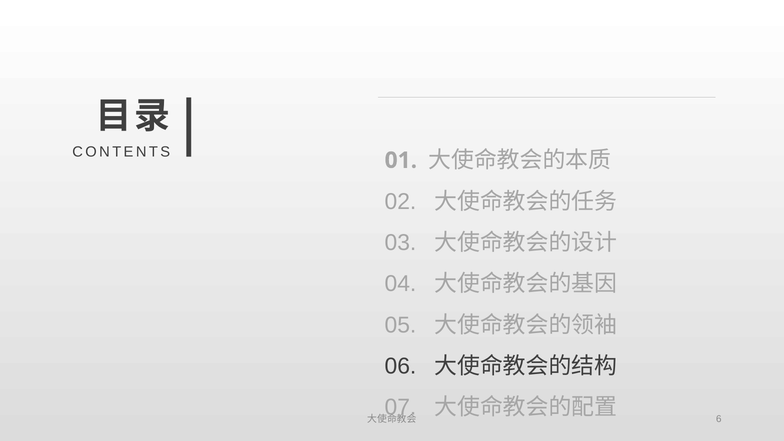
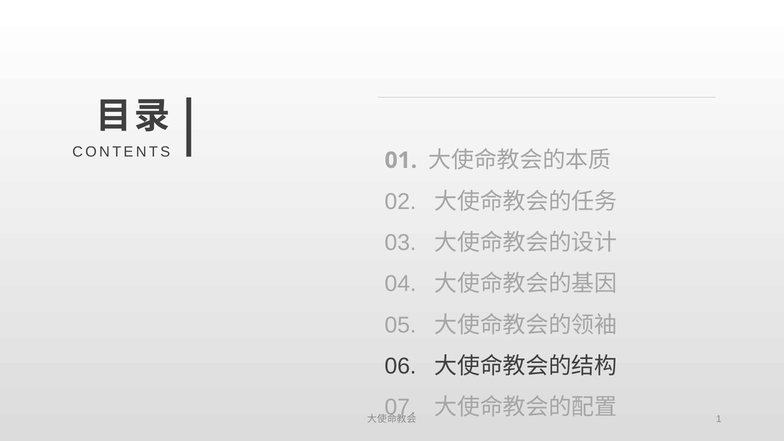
6: 6 -> 1 (719, 419)
